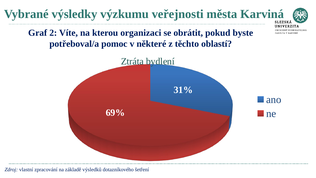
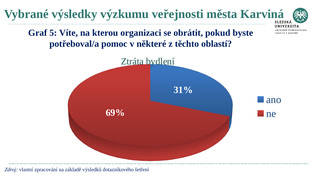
2: 2 -> 5 (53, 33)
